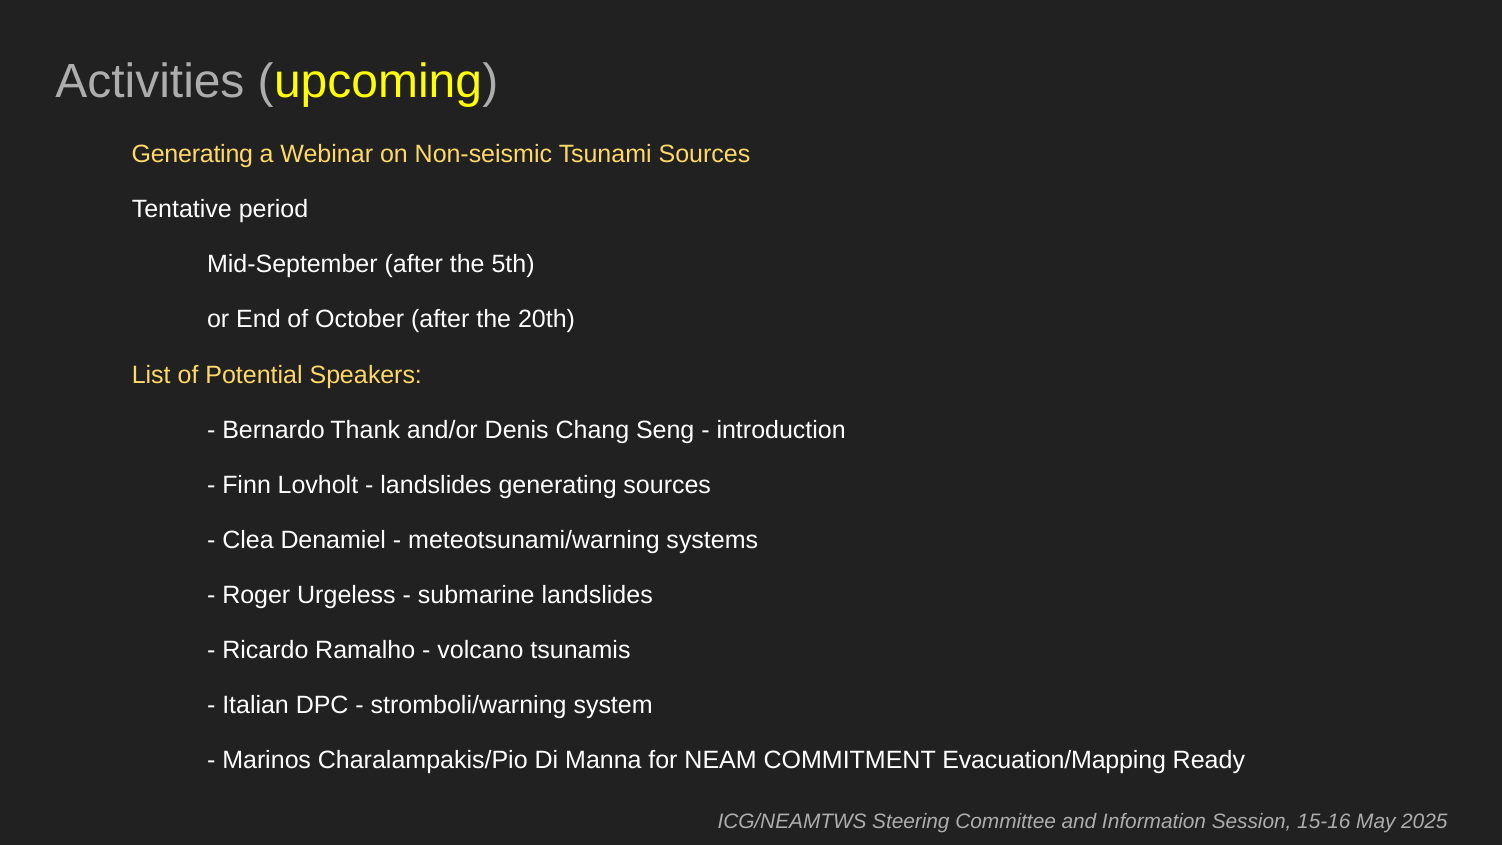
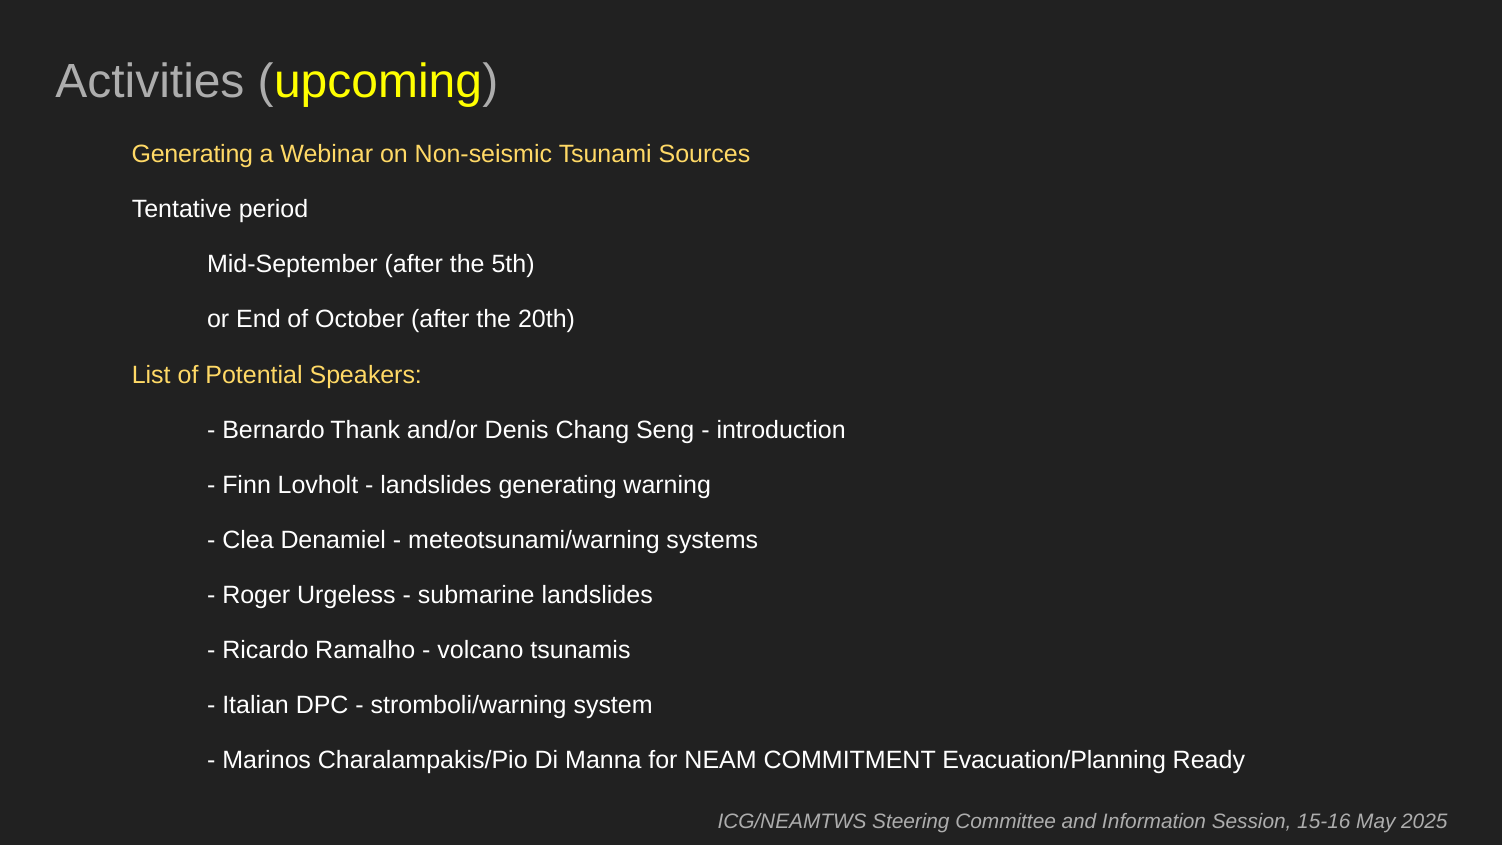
generating sources: sources -> warning (667, 485)
Evacuation/Mapping: Evacuation/Mapping -> Evacuation/Planning (1054, 760)
